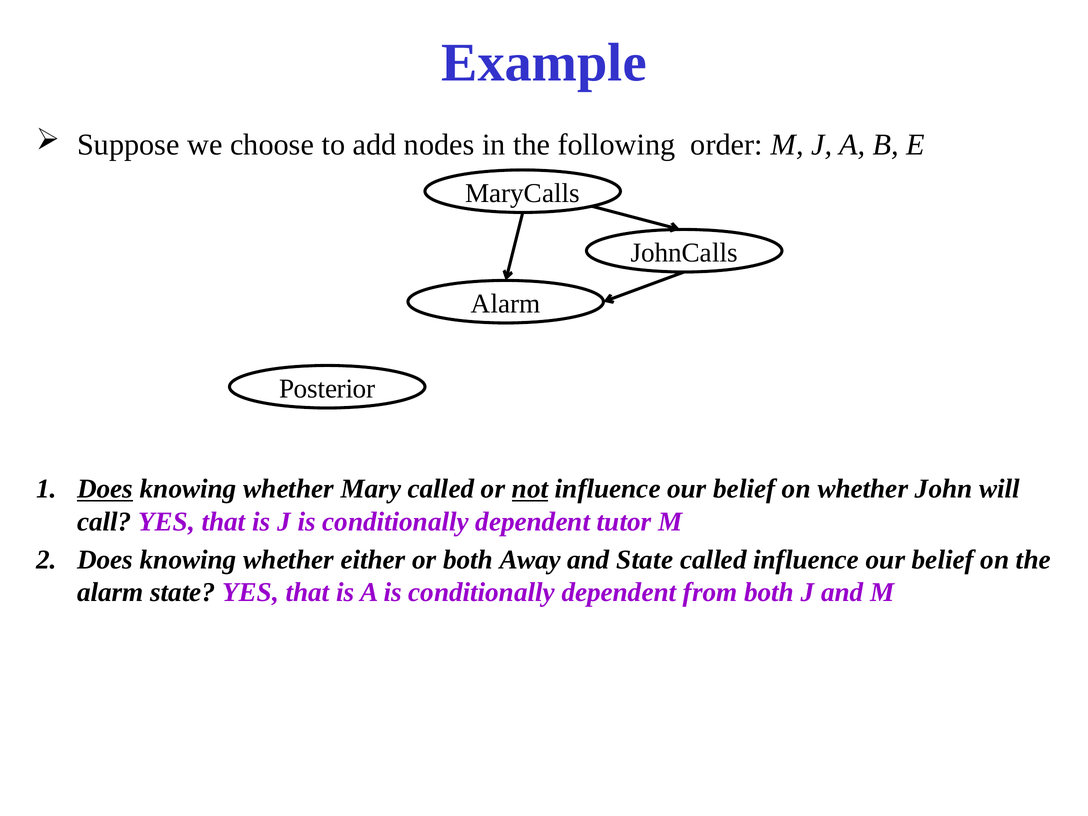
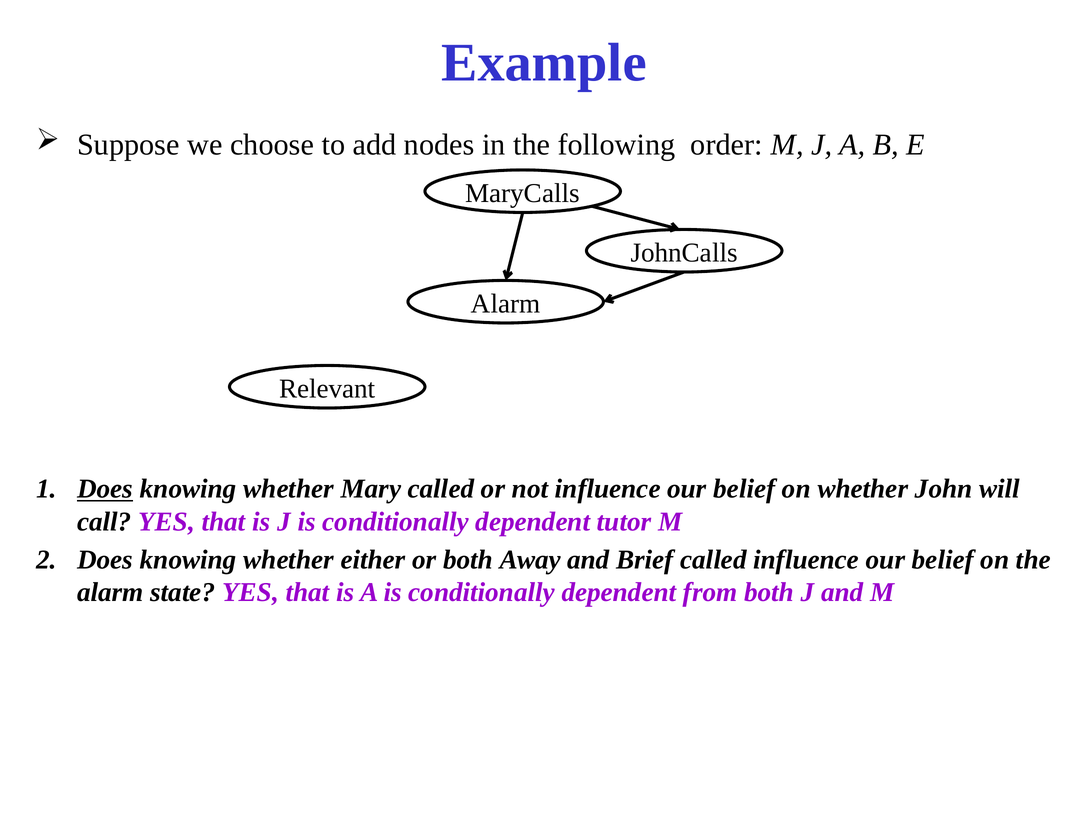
Posterior: Posterior -> Relevant (327, 389)
not underline: present -> none (530, 489)
and State: State -> Brief (645, 560)
